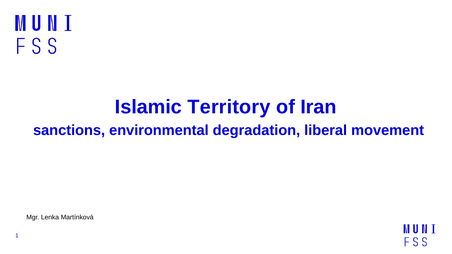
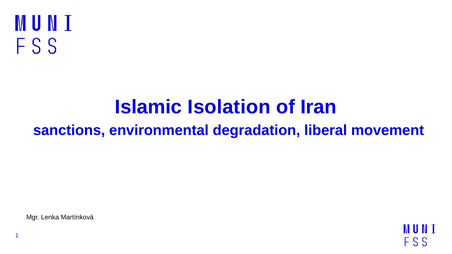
Territory: Territory -> Isolation (229, 107)
